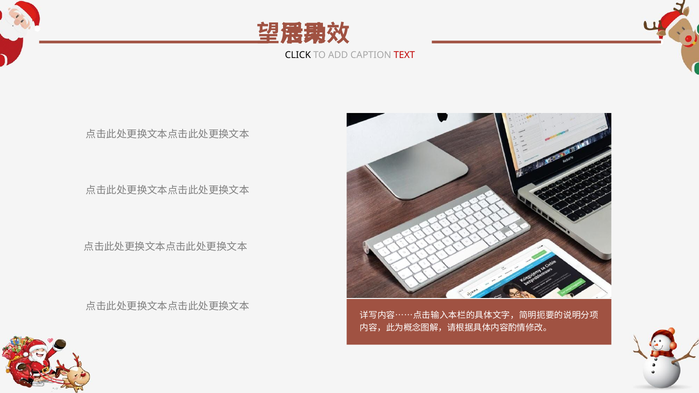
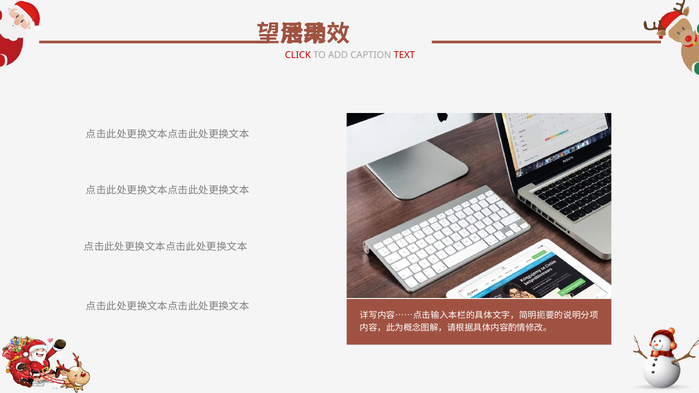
CLICK colour: black -> red (298, 55)
